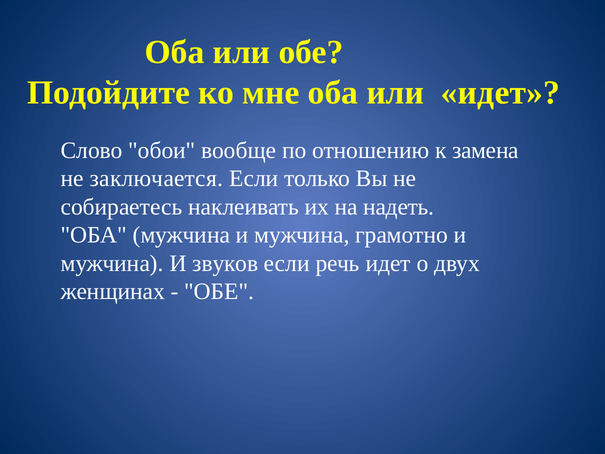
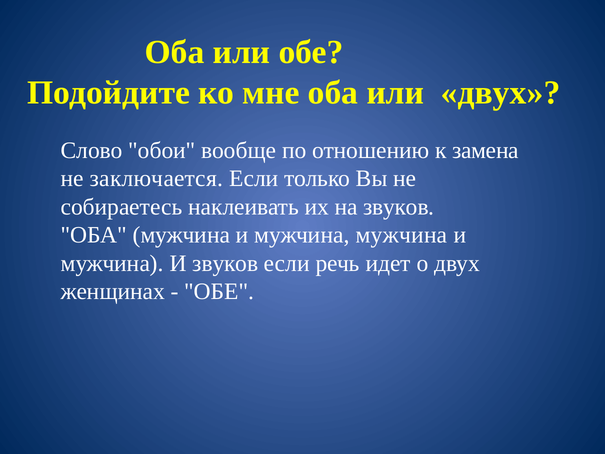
или идет: идет -> двух (501, 93)
на надеть: надеть -> звуков (399, 207)
мужчина грамотно: грамотно -> мужчина (401, 235)
